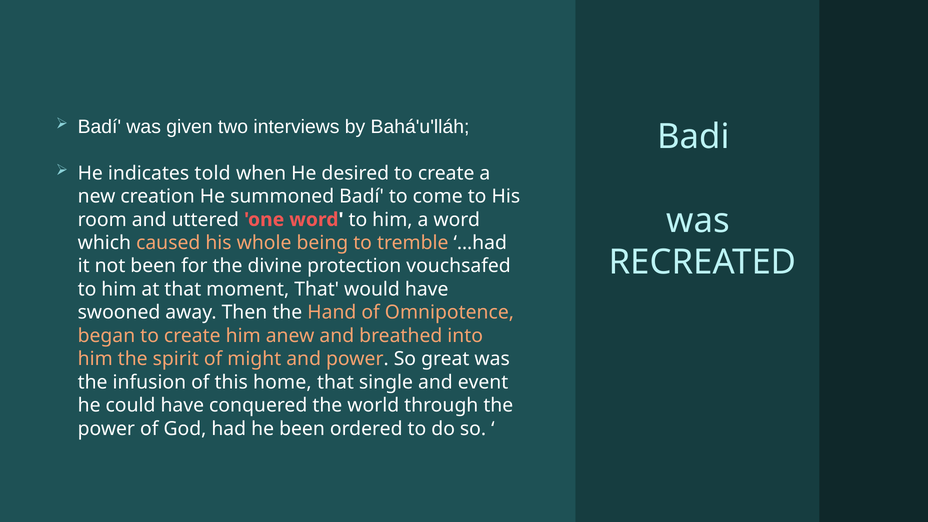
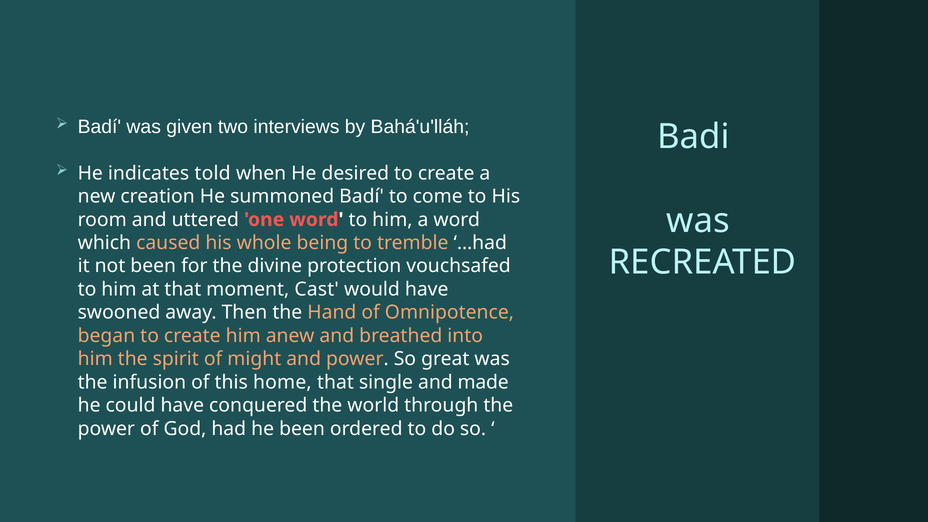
moment That: That -> Cast (317, 289)
event: event -> made (483, 382)
